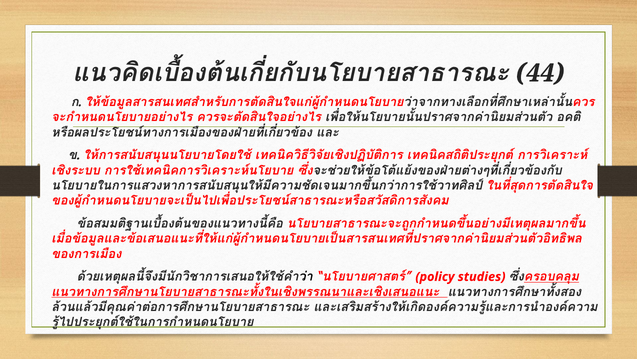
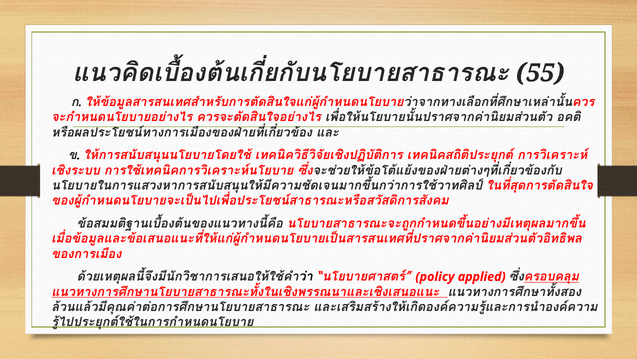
44: 44 -> 55 (540, 73)
studies: studies -> applied (482, 276)
